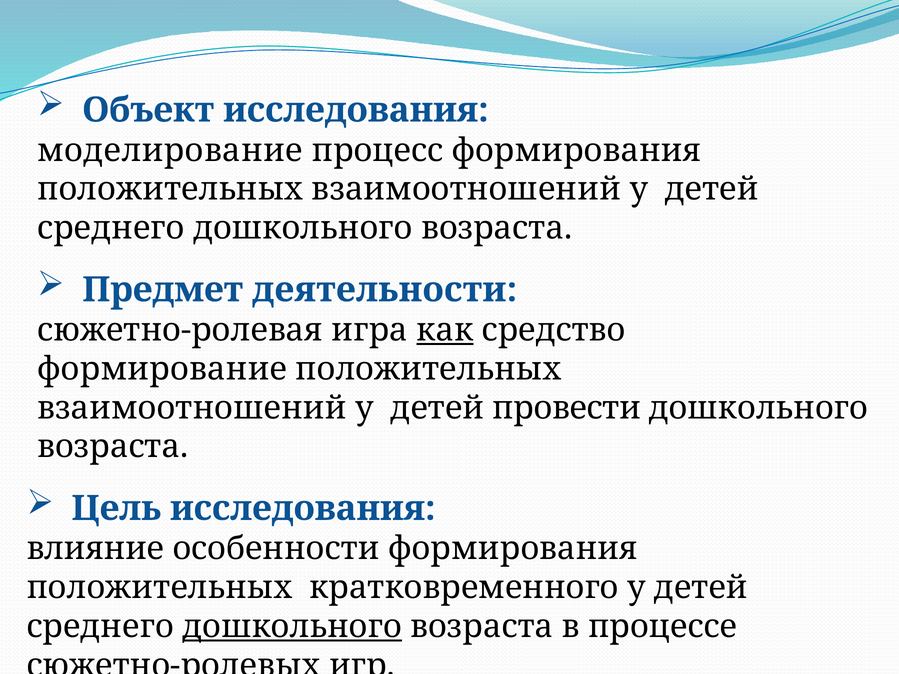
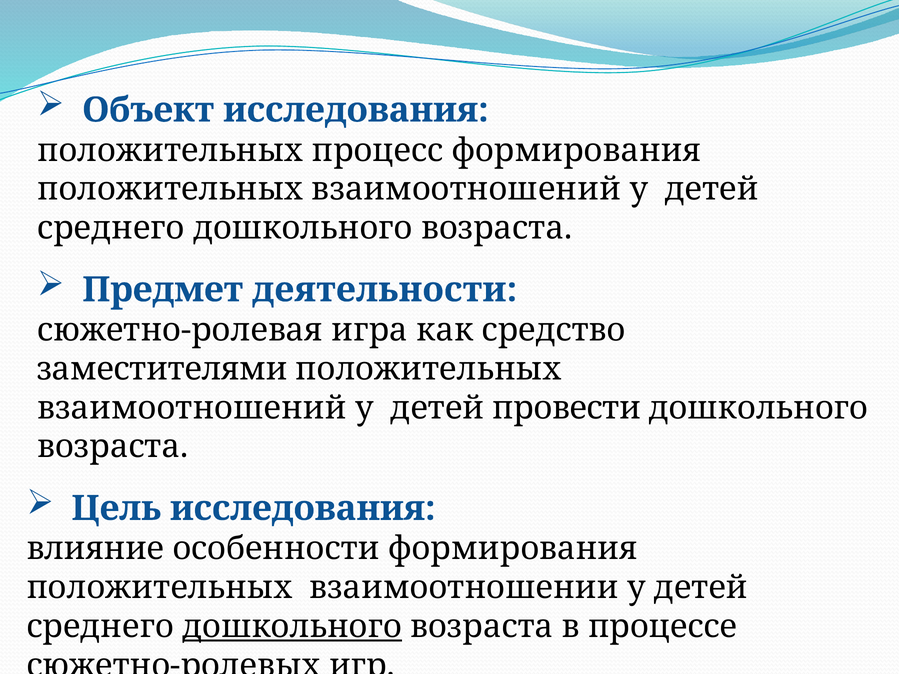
моделирование: моделирование -> положительных (170, 150)
как underline: present -> none (445, 330)
формирование: формирование -> заместителями (162, 369)
кратковременного: кратковременного -> взаимоотношении (464, 588)
